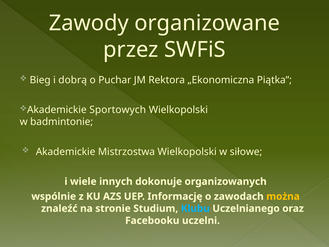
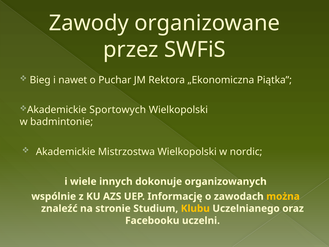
dobrą: dobrą -> nawet (73, 80)
siłowe: siłowe -> nordic (246, 152)
Klubu colour: light blue -> yellow (195, 208)
